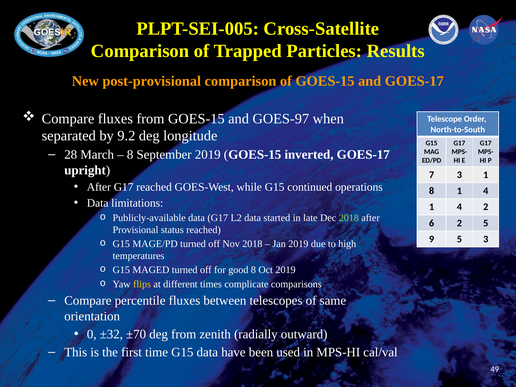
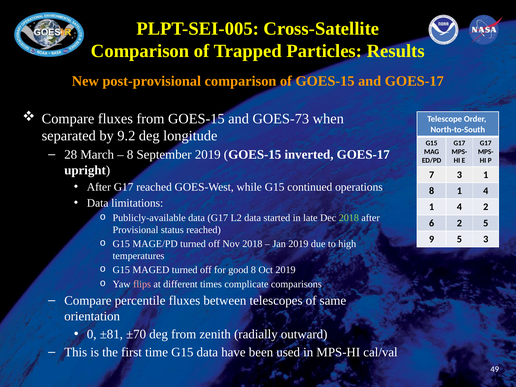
GOES-97: GOES-97 -> GOES-73 (281, 119)
flips colour: yellow -> pink (142, 284)
±32: ±32 -> ±81 (111, 334)
